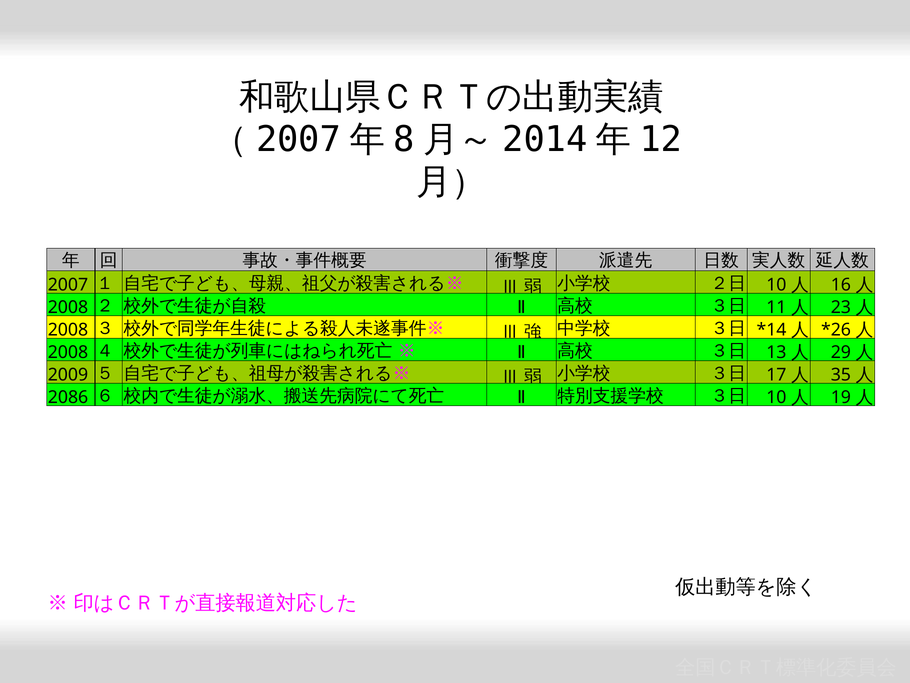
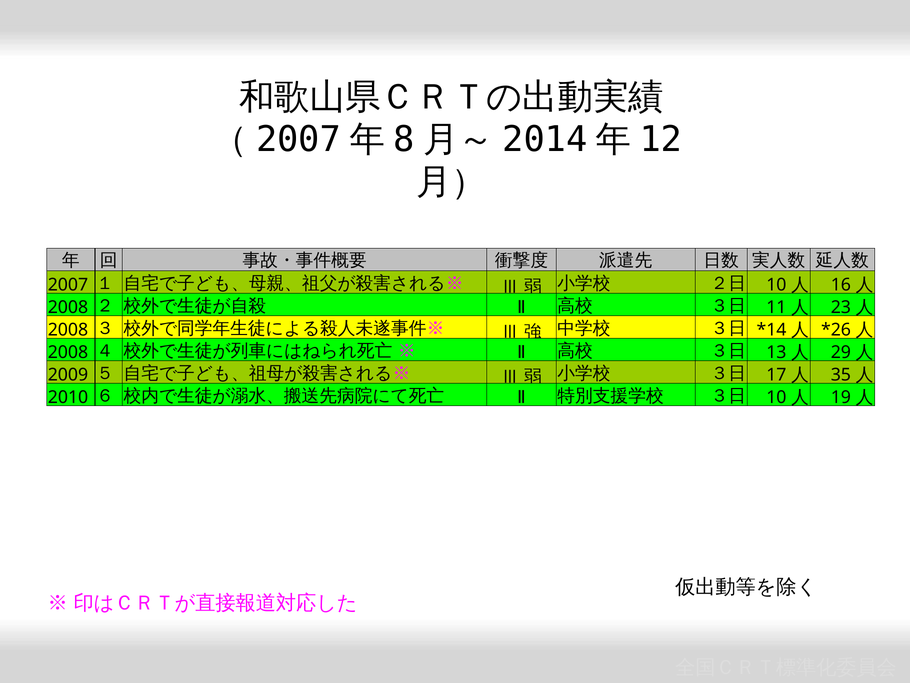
2086: 2086 -> 2010 (68, 397)
